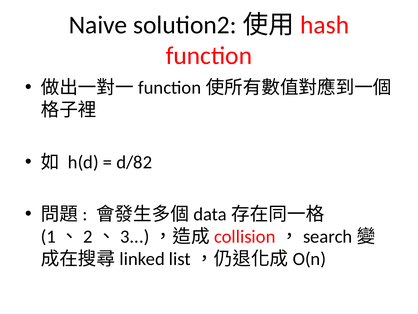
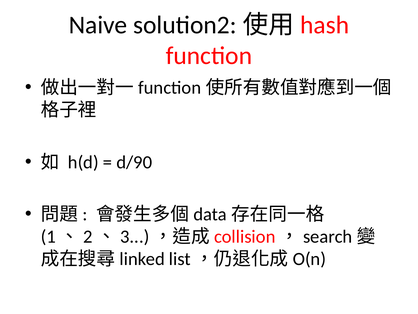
d/82: d/82 -> d/90 (134, 162)
